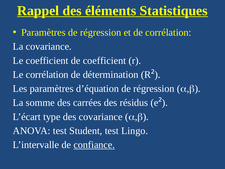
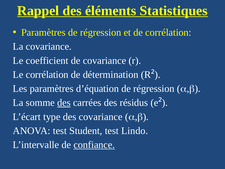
de coefficient: coefficient -> covariance (104, 60)
des underline: none -> present (64, 103)
Lingo: Lingo -> Lindo (135, 131)
